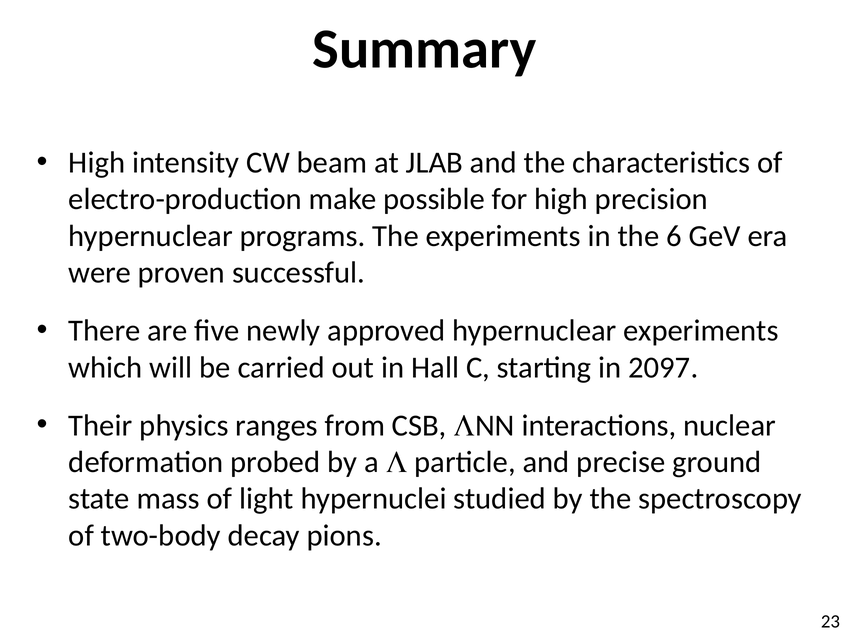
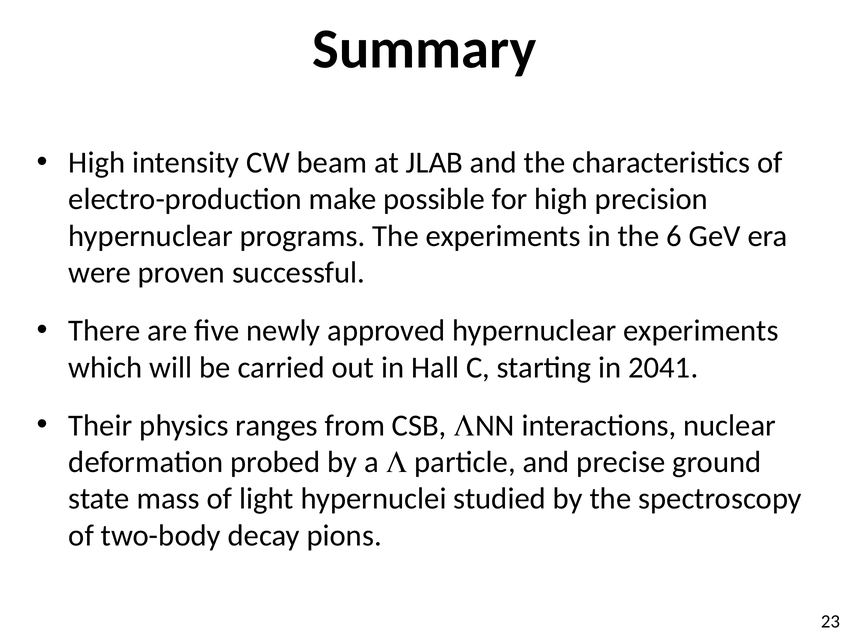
2097: 2097 -> 2041 (663, 368)
